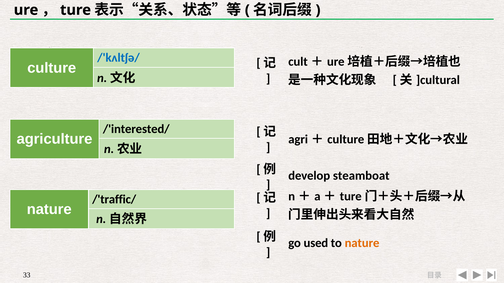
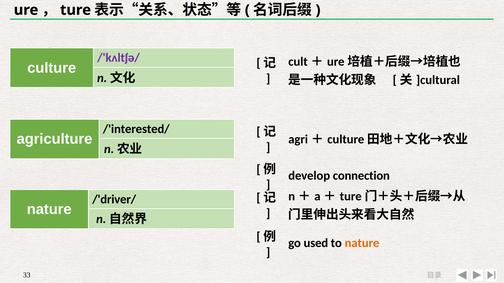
/'kʌltʃə/ colour: blue -> purple (118, 58)
steamboat: steamboat -> connection (361, 176)
/'traffic/: /'traffic/ -> /'driver/ (114, 200)
